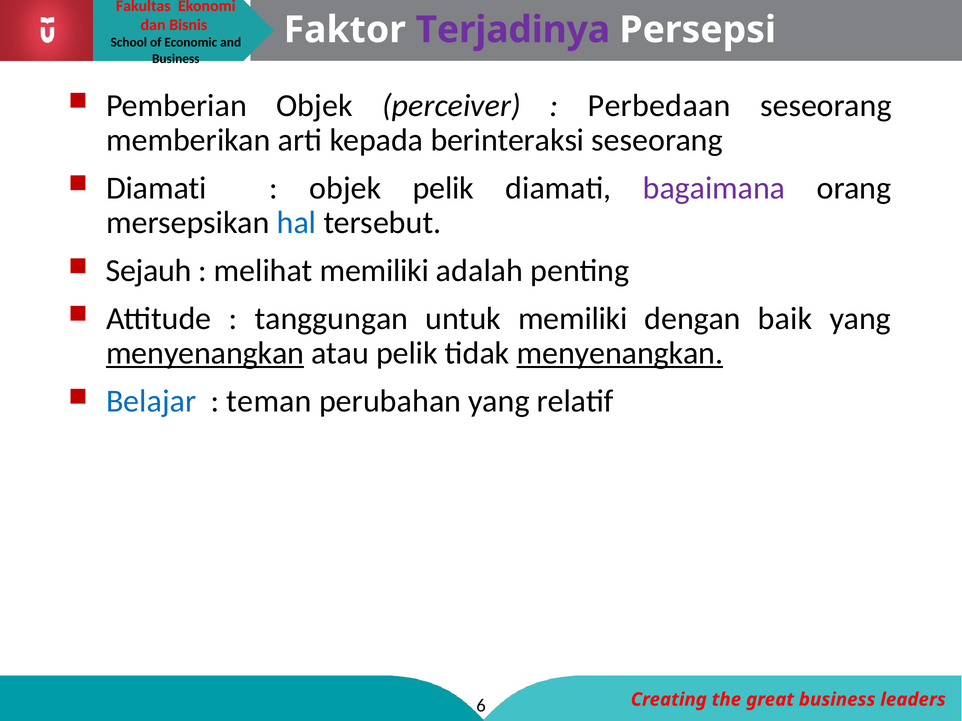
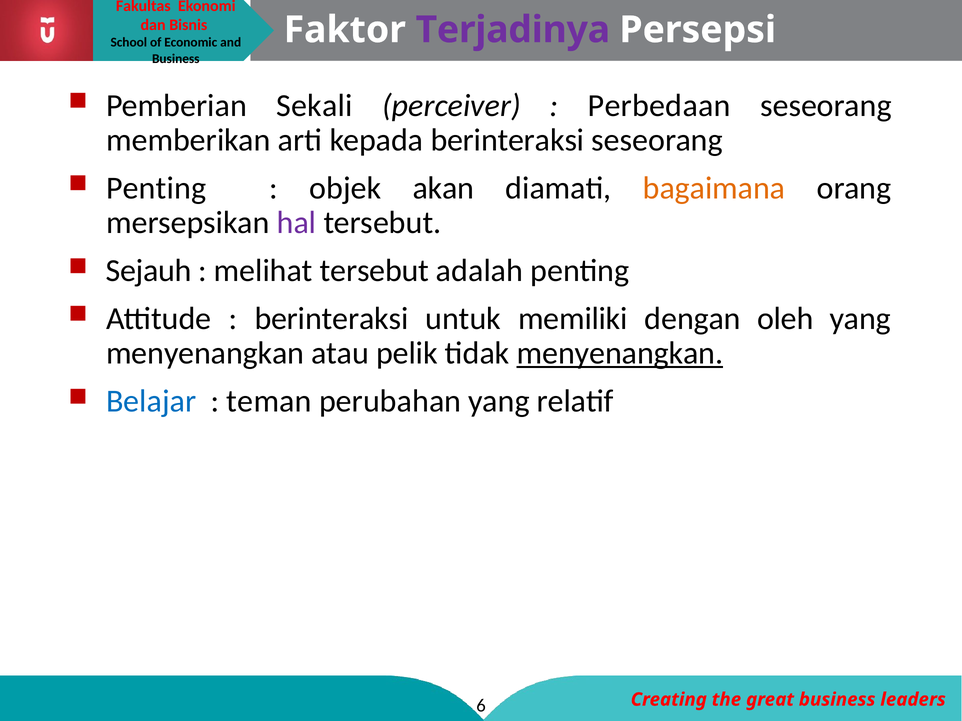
Pemberian Objek: Objek -> Sekali (314, 106)
Diamati: Diamati -> Penting (156, 188)
objek pelik: pelik -> akan (443, 188)
bagaimana colour: purple -> orange (714, 188)
hal colour: blue -> purple (296, 223)
melihat memiliki: memiliki -> tersebut (374, 271)
tanggungan: tanggungan -> berinteraksi (331, 319)
baik: baik -> oleh (785, 319)
menyenangkan underline: present -> none (205, 353)
